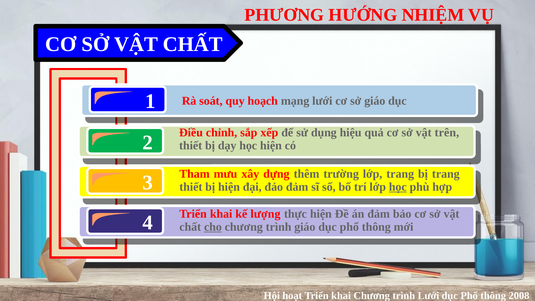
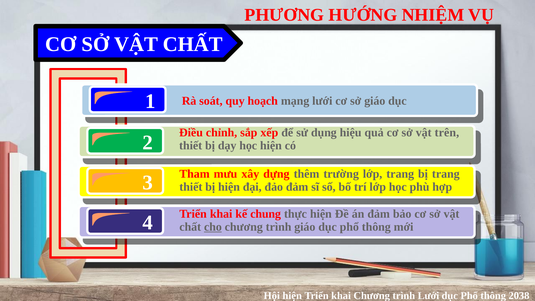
học underline: present -> none (398, 187)
lượng: lượng -> chung (266, 214)
Hội hoạt: hoạt -> hiện (292, 296)
2008: 2008 -> 2038 (519, 296)
